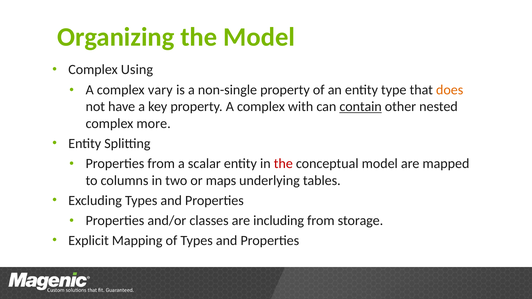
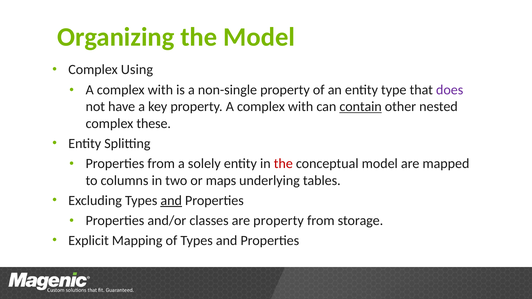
vary: vary -> with (160, 90)
does colour: orange -> purple (450, 90)
more: more -> these (154, 124)
scalar: scalar -> solely (204, 164)
and underline: none -> present (171, 201)
are including: including -> property (279, 221)
